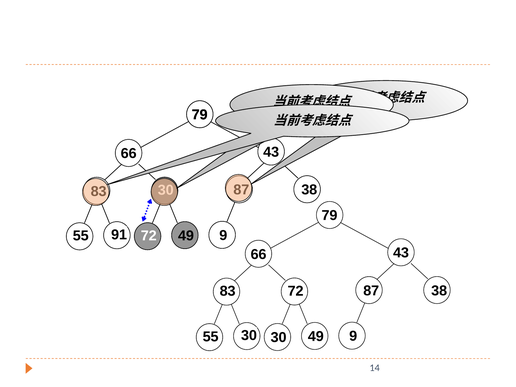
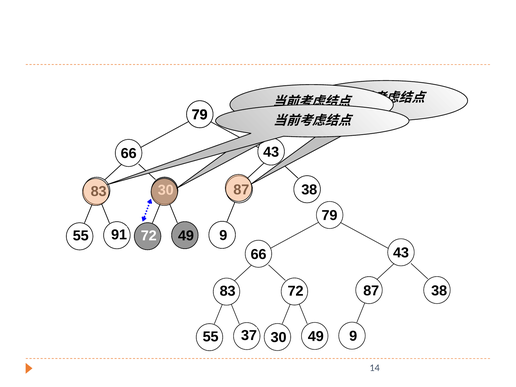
55 30: 30 -> 37 (249, 336)
